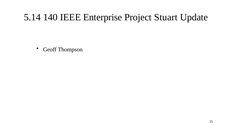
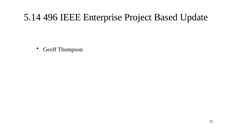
140: 140 -> 496 (50, 17)
Stuart: Stuart -> Based (166, 17)
